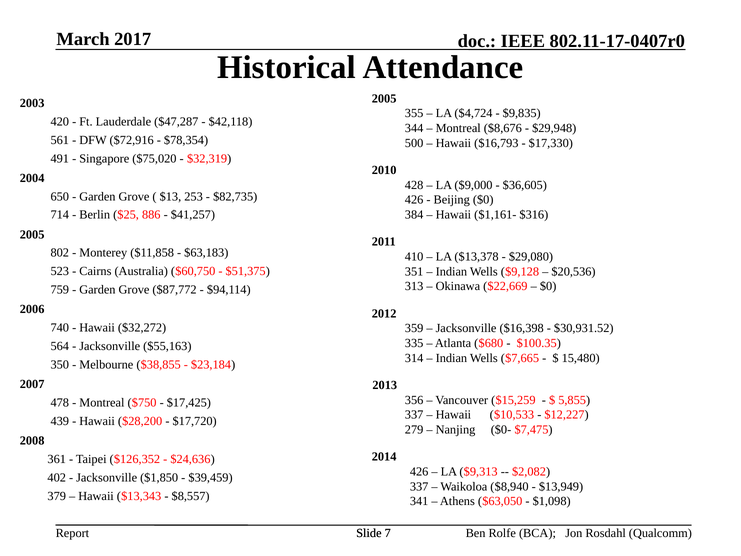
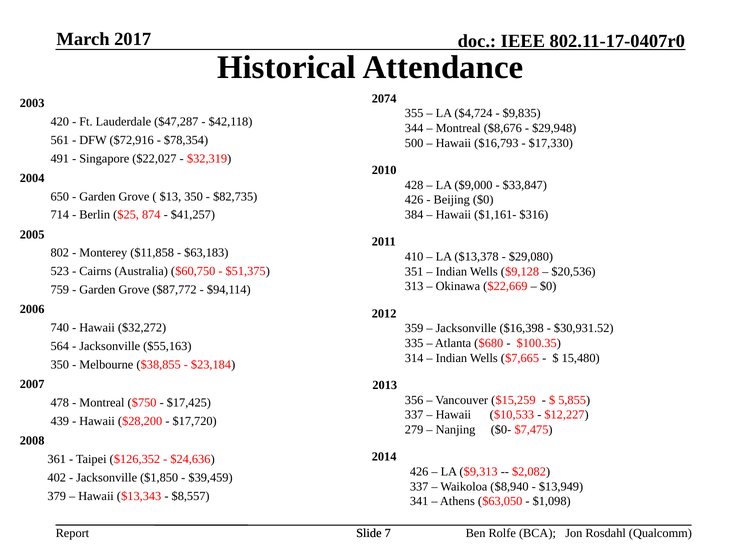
2005: 2005 -> 2074 (384, 98)
$75,020: $75,020 -> $22,027 (154, 158)
$36,605: $36,605 -> $33,847 (525, 185)
$13 253: 253 -> 350 (194, 196)
886: 886 -> 874 (151, 215)
